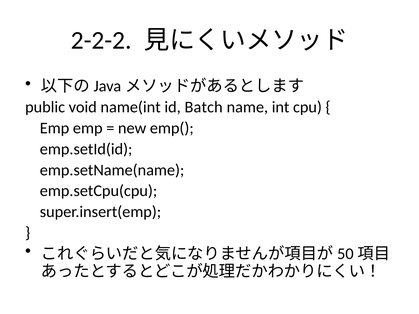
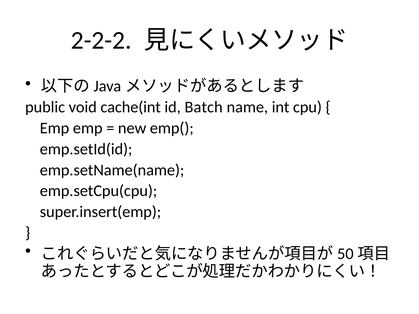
name(int: name(int -> cache(int (131, 107)
